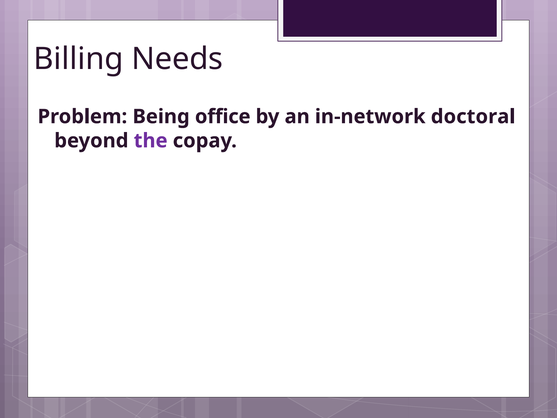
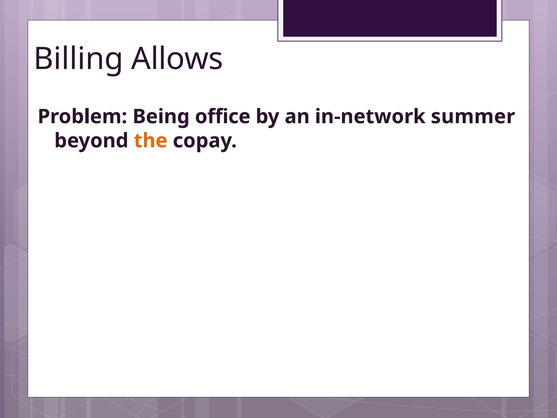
Needs: Needs -> Allows (177, 59)
doctoral: doctoral -> summer (473, 117)
the colour: purple -> orange (151, 141)
